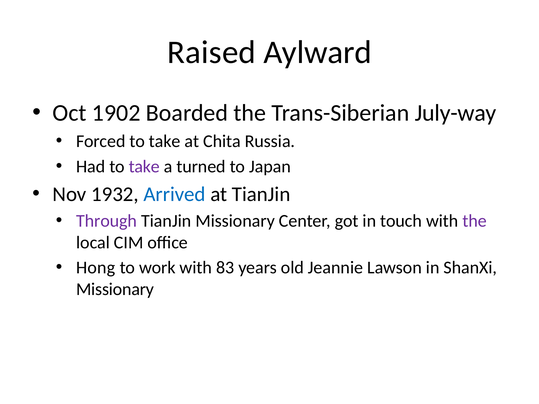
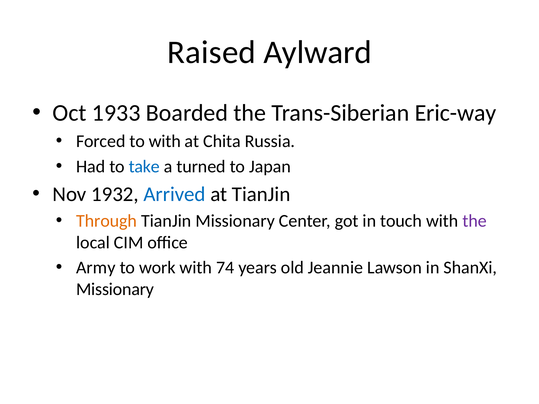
1902: 1902 -> 1933 (116, 113)
July-way: July-way -> Eric-way (456, 113)
Forced to take: take -> with (165, 141)
take colour: purple -> blue (144, 167)
Through colour: purple -> orange (107, 221)
Hong: Hong -> Army (96, 268)
83: 83 -> 74 (225, 268)
